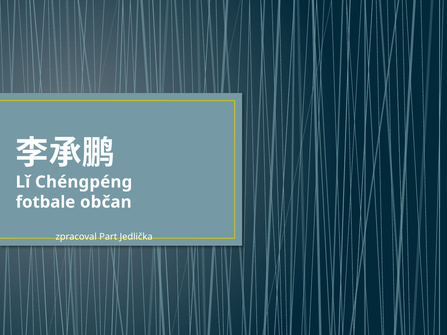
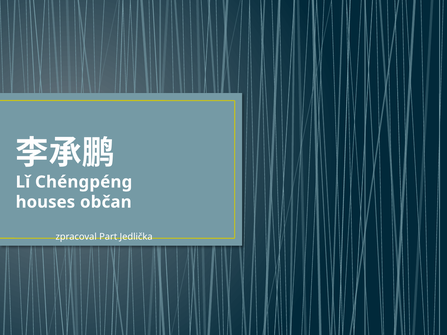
fotbale: fotbale -> houses (45, 202)
